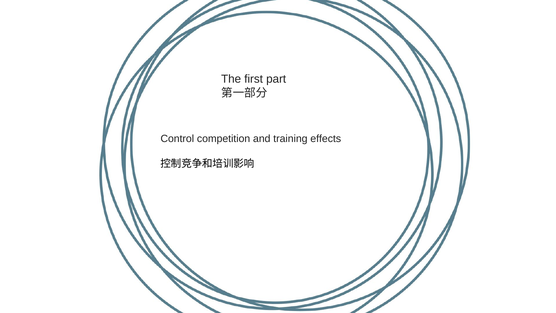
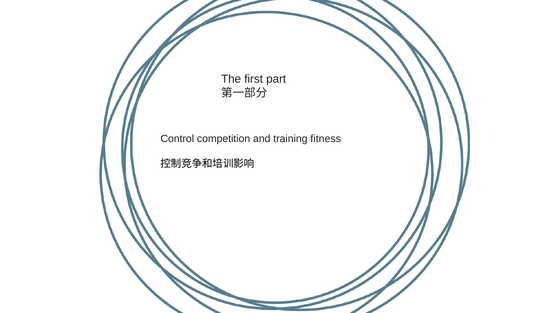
effects: effects -> fitness (326, 138)
